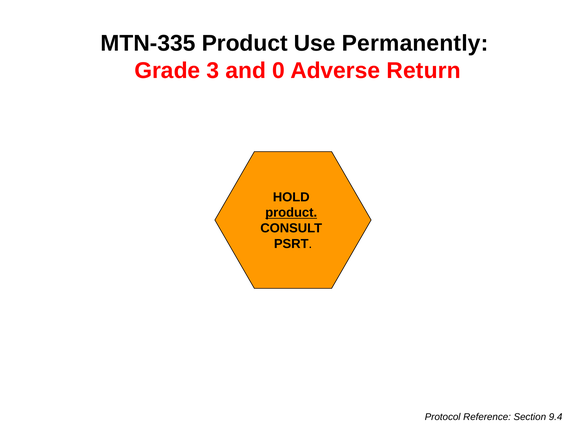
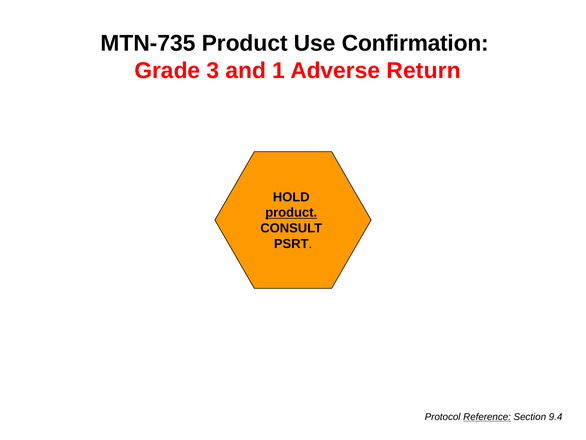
MTN-335: MTN-335 -> MTN-735 (148, 43)
Permanently: Permanently -> Confirmation (415, 43)
0: 0 -> 1 (279, 71)
Reference underline: none -> present (487, 417)
